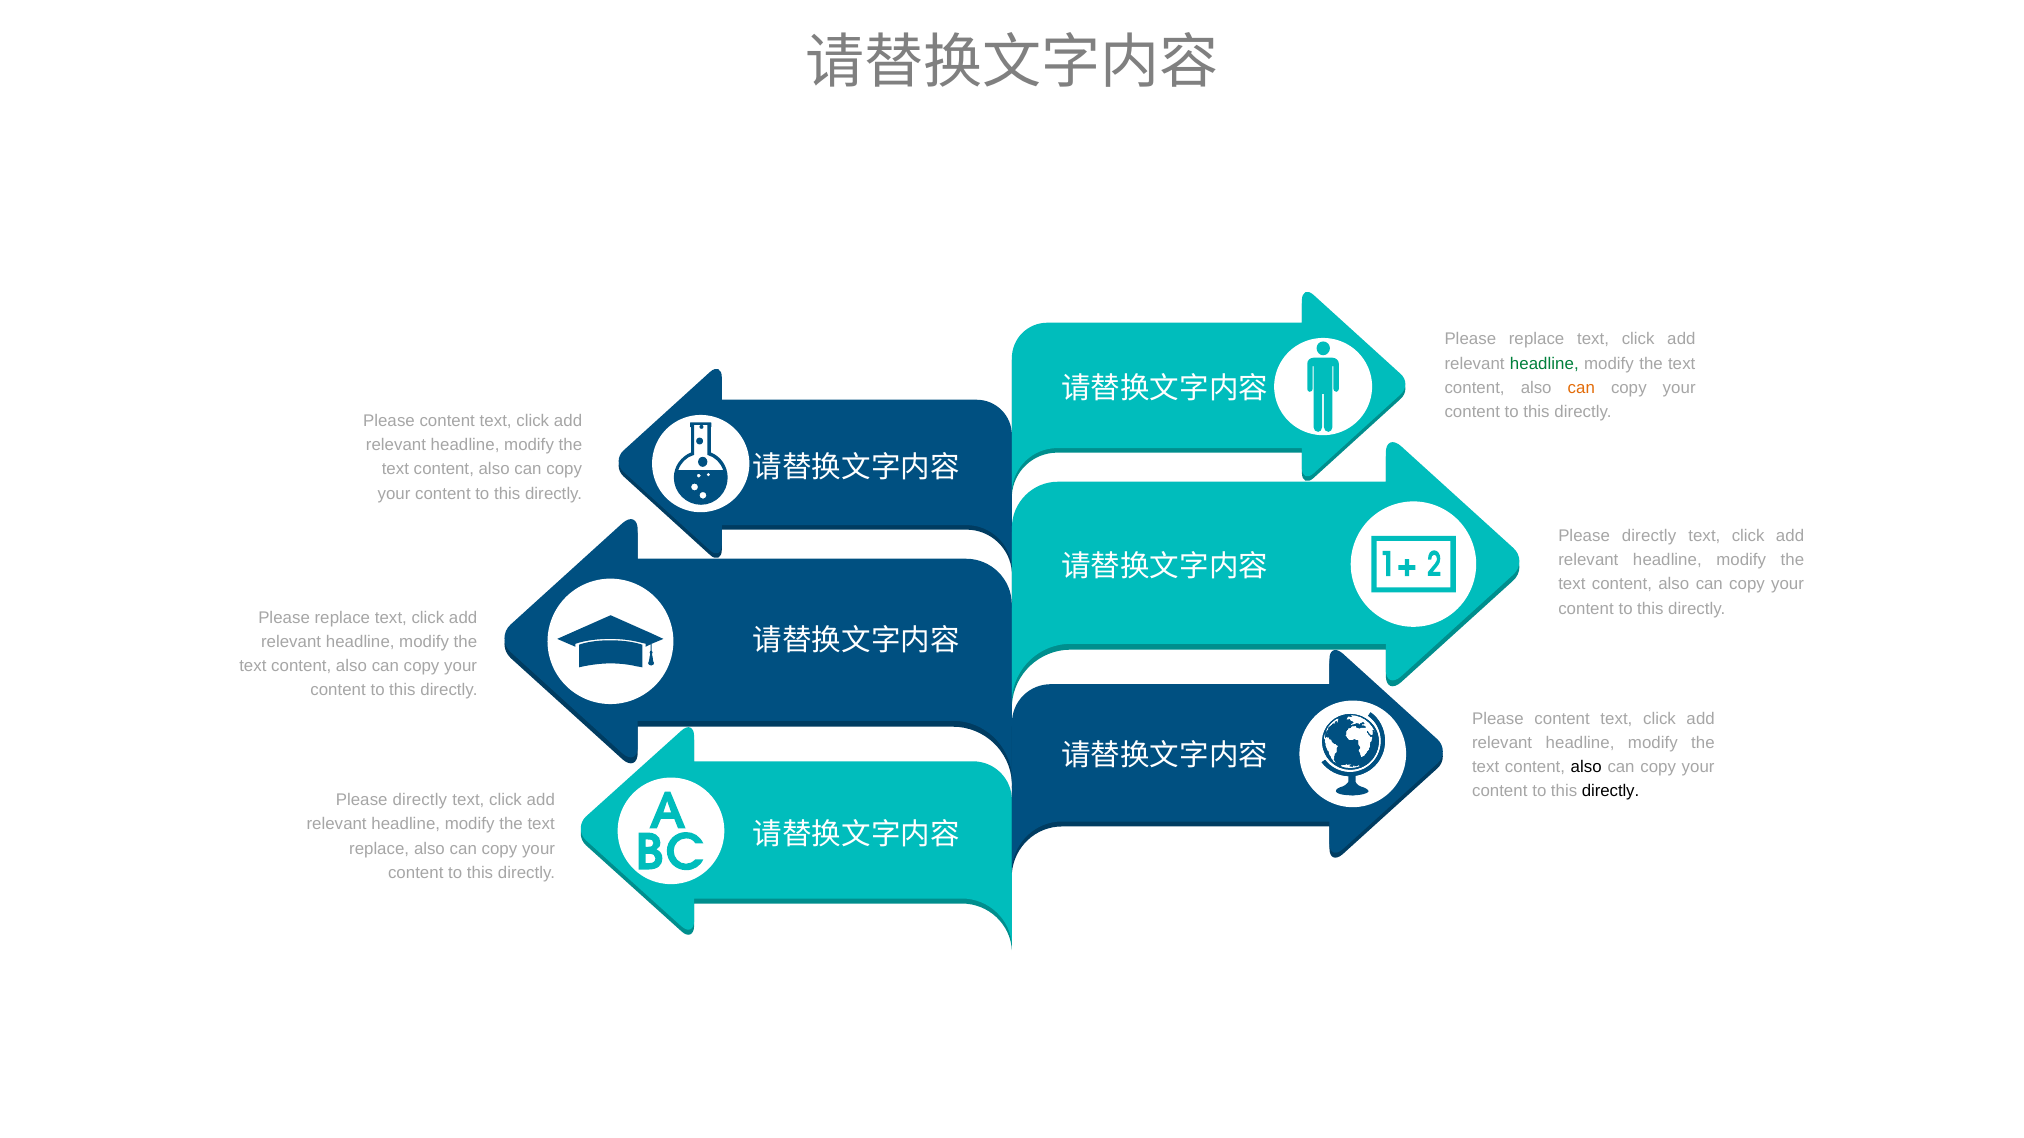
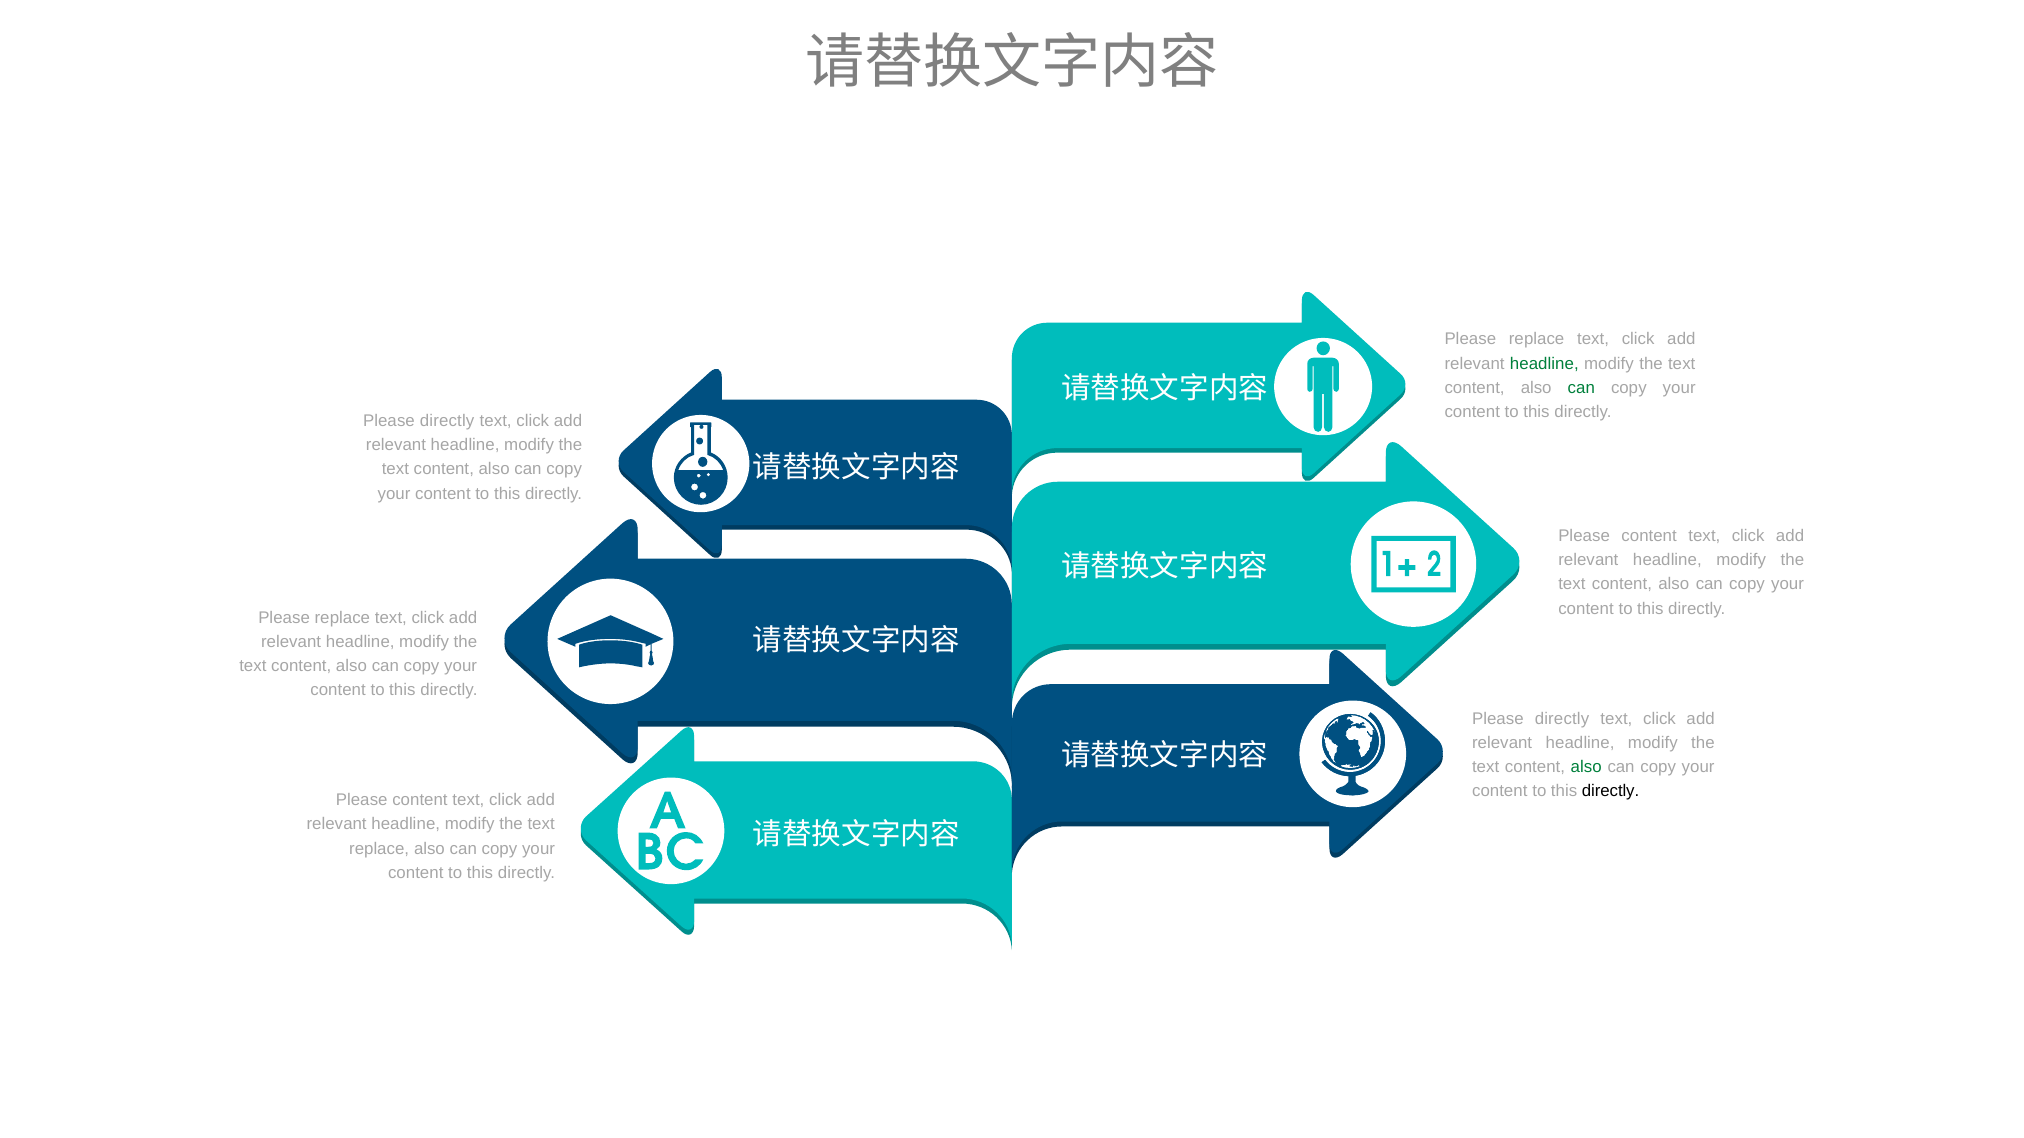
can colour: orange -> green (1581, 388)
content: content -> directly (447, 421)
directly: directly -> content (1649, 536)
content: content -> directly (1562, 719)
also colour: black -> green (1586, 767)
directly: directly -> content (420, 801)
